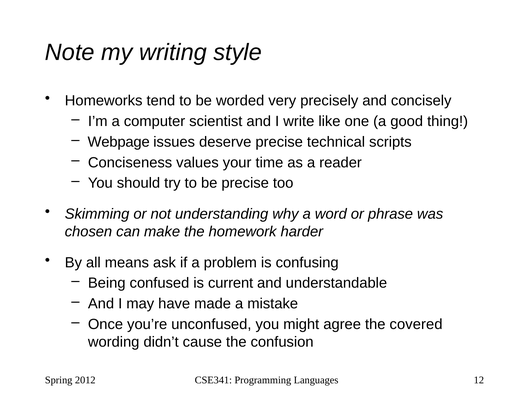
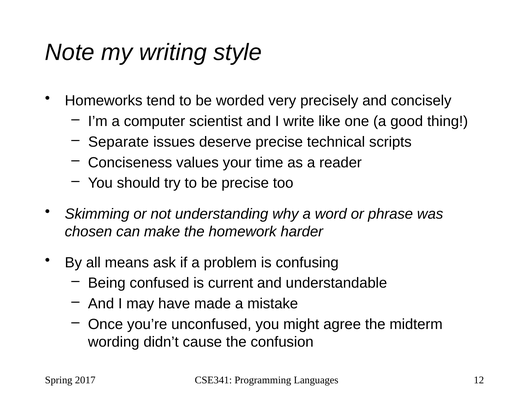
Webpage: Webpage -> Separate (119, 142)
covered: covered -> midterm (416, 324)
2012: 2012 -> 2017 (85, 380)
